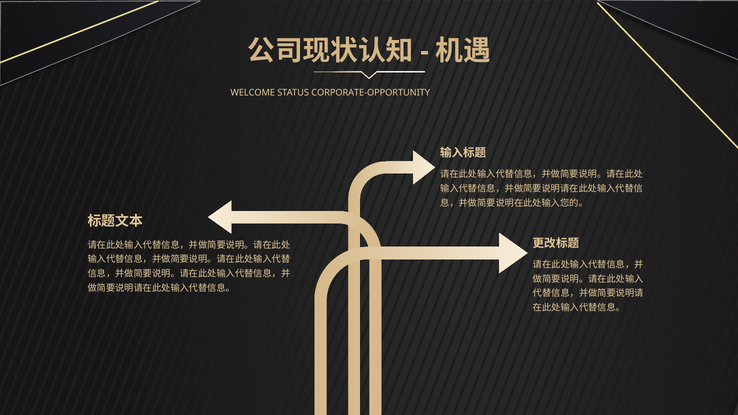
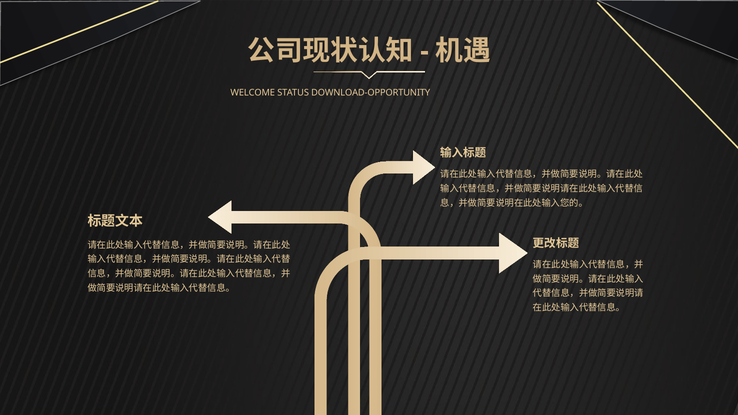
CORPORATE-OPPORTUNITY: CORPORATE-OPPORTUNITY -> DOWNLOAD-OPPORTUNITY (371, 93)
